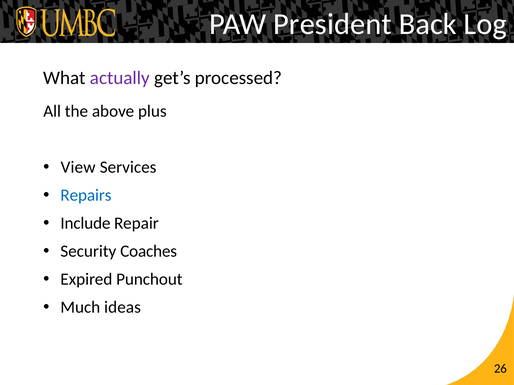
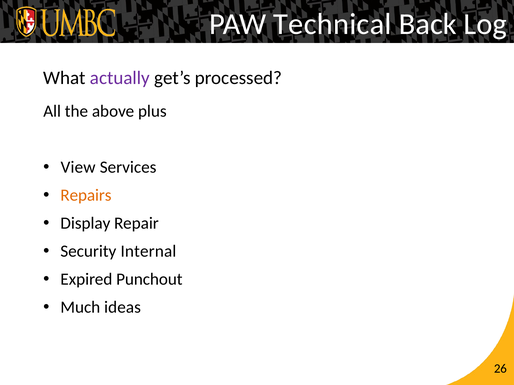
President: President -> Technical (332, 24)
Repairs colour: blue -> orange (86, 196)
Include: Include -> Display (85, 224)
Coaches: Coaches -> Internal (148, 252)
